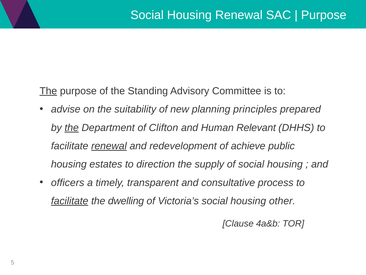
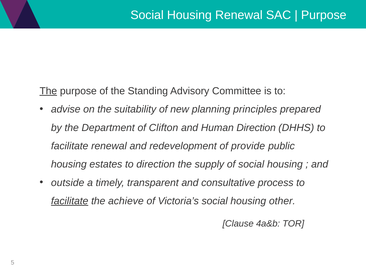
the underline: present -> none (72, 127)
Human Relevant: Relevant -> Direction (256, 127)
renewal underline: present -> none (109, 146)
achieve: achieve -> provide (248, 146)
officers: officers -> outside (68, 182)
dwelling: dwelling -> achieve (126, 201)
